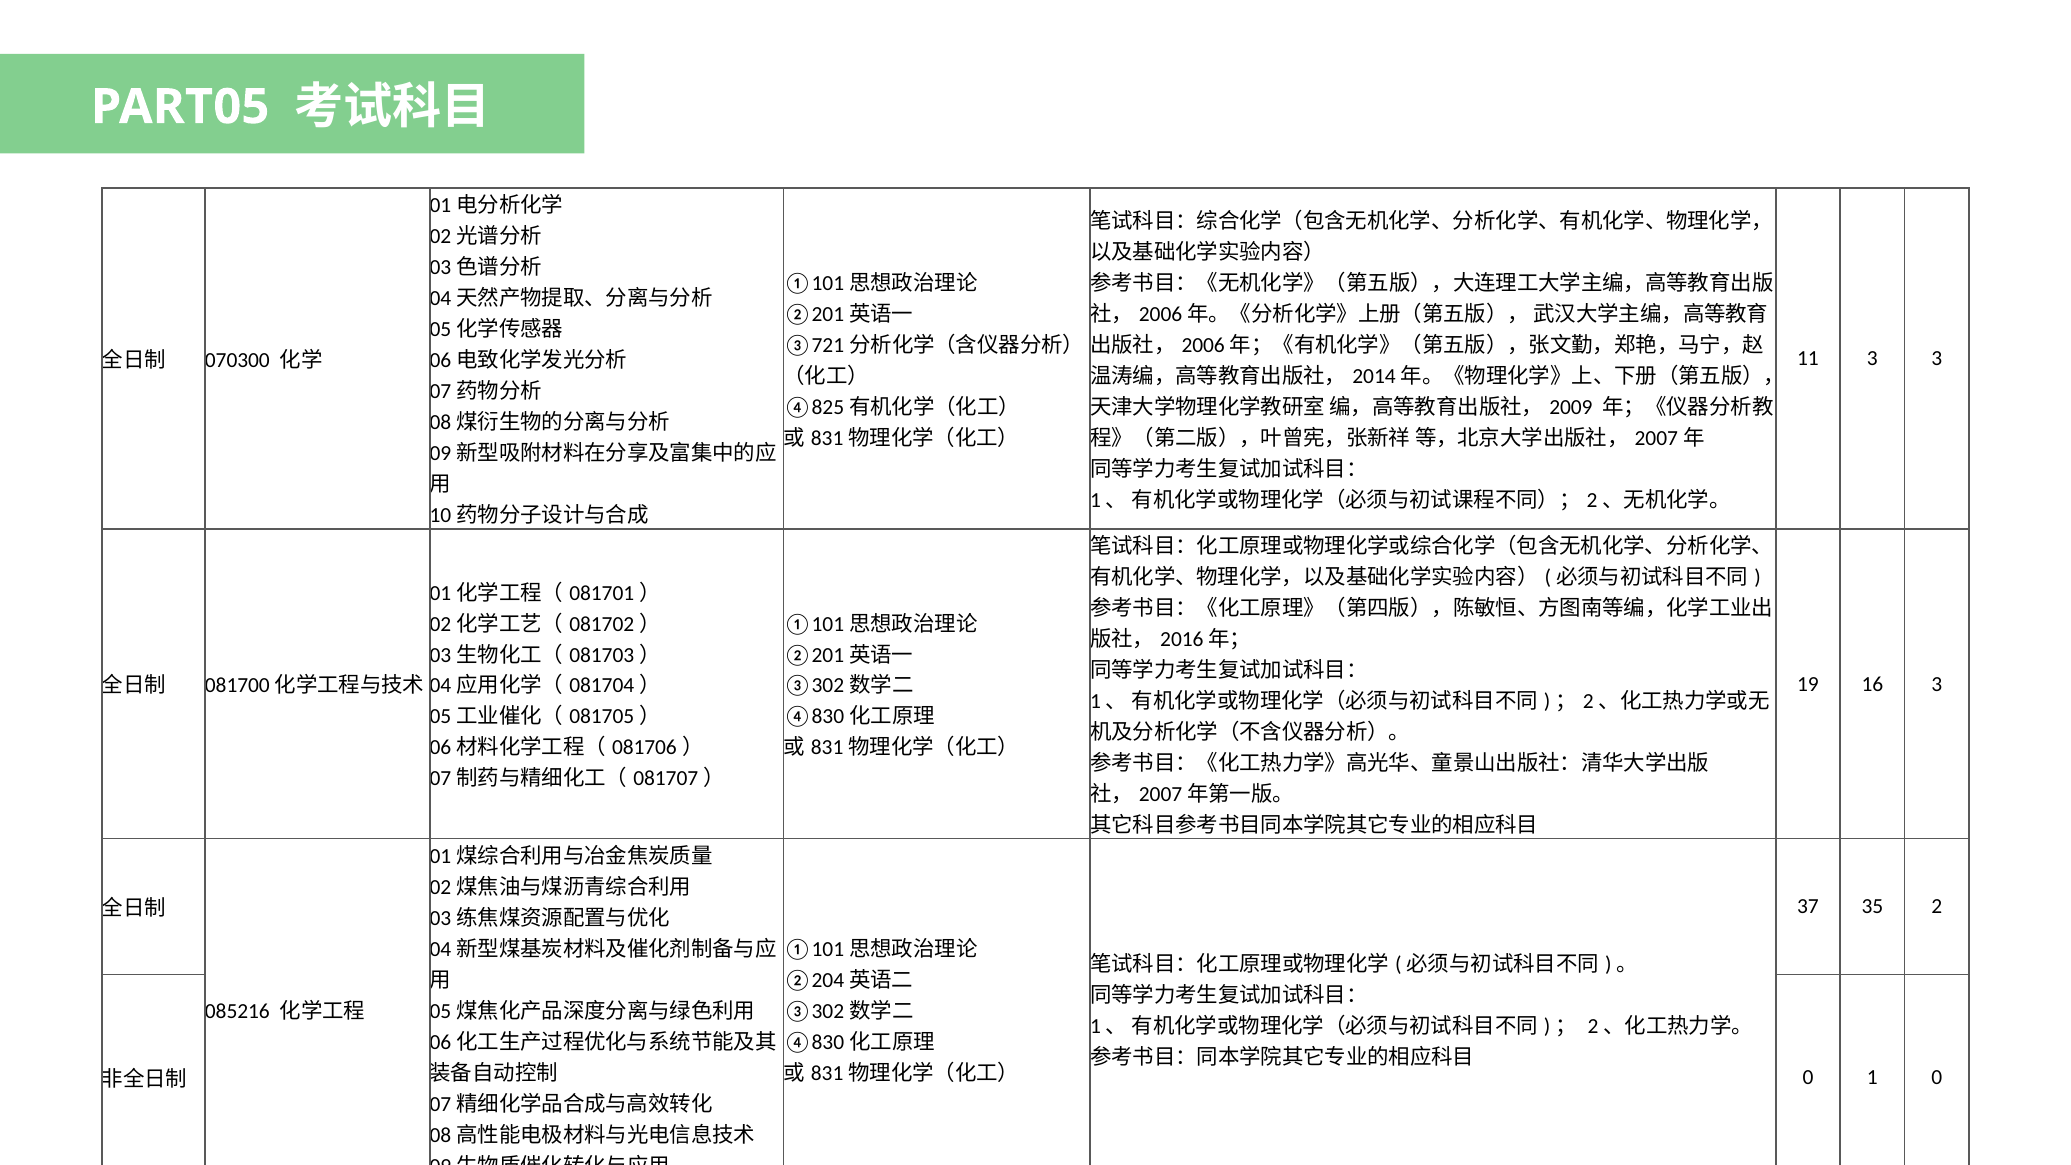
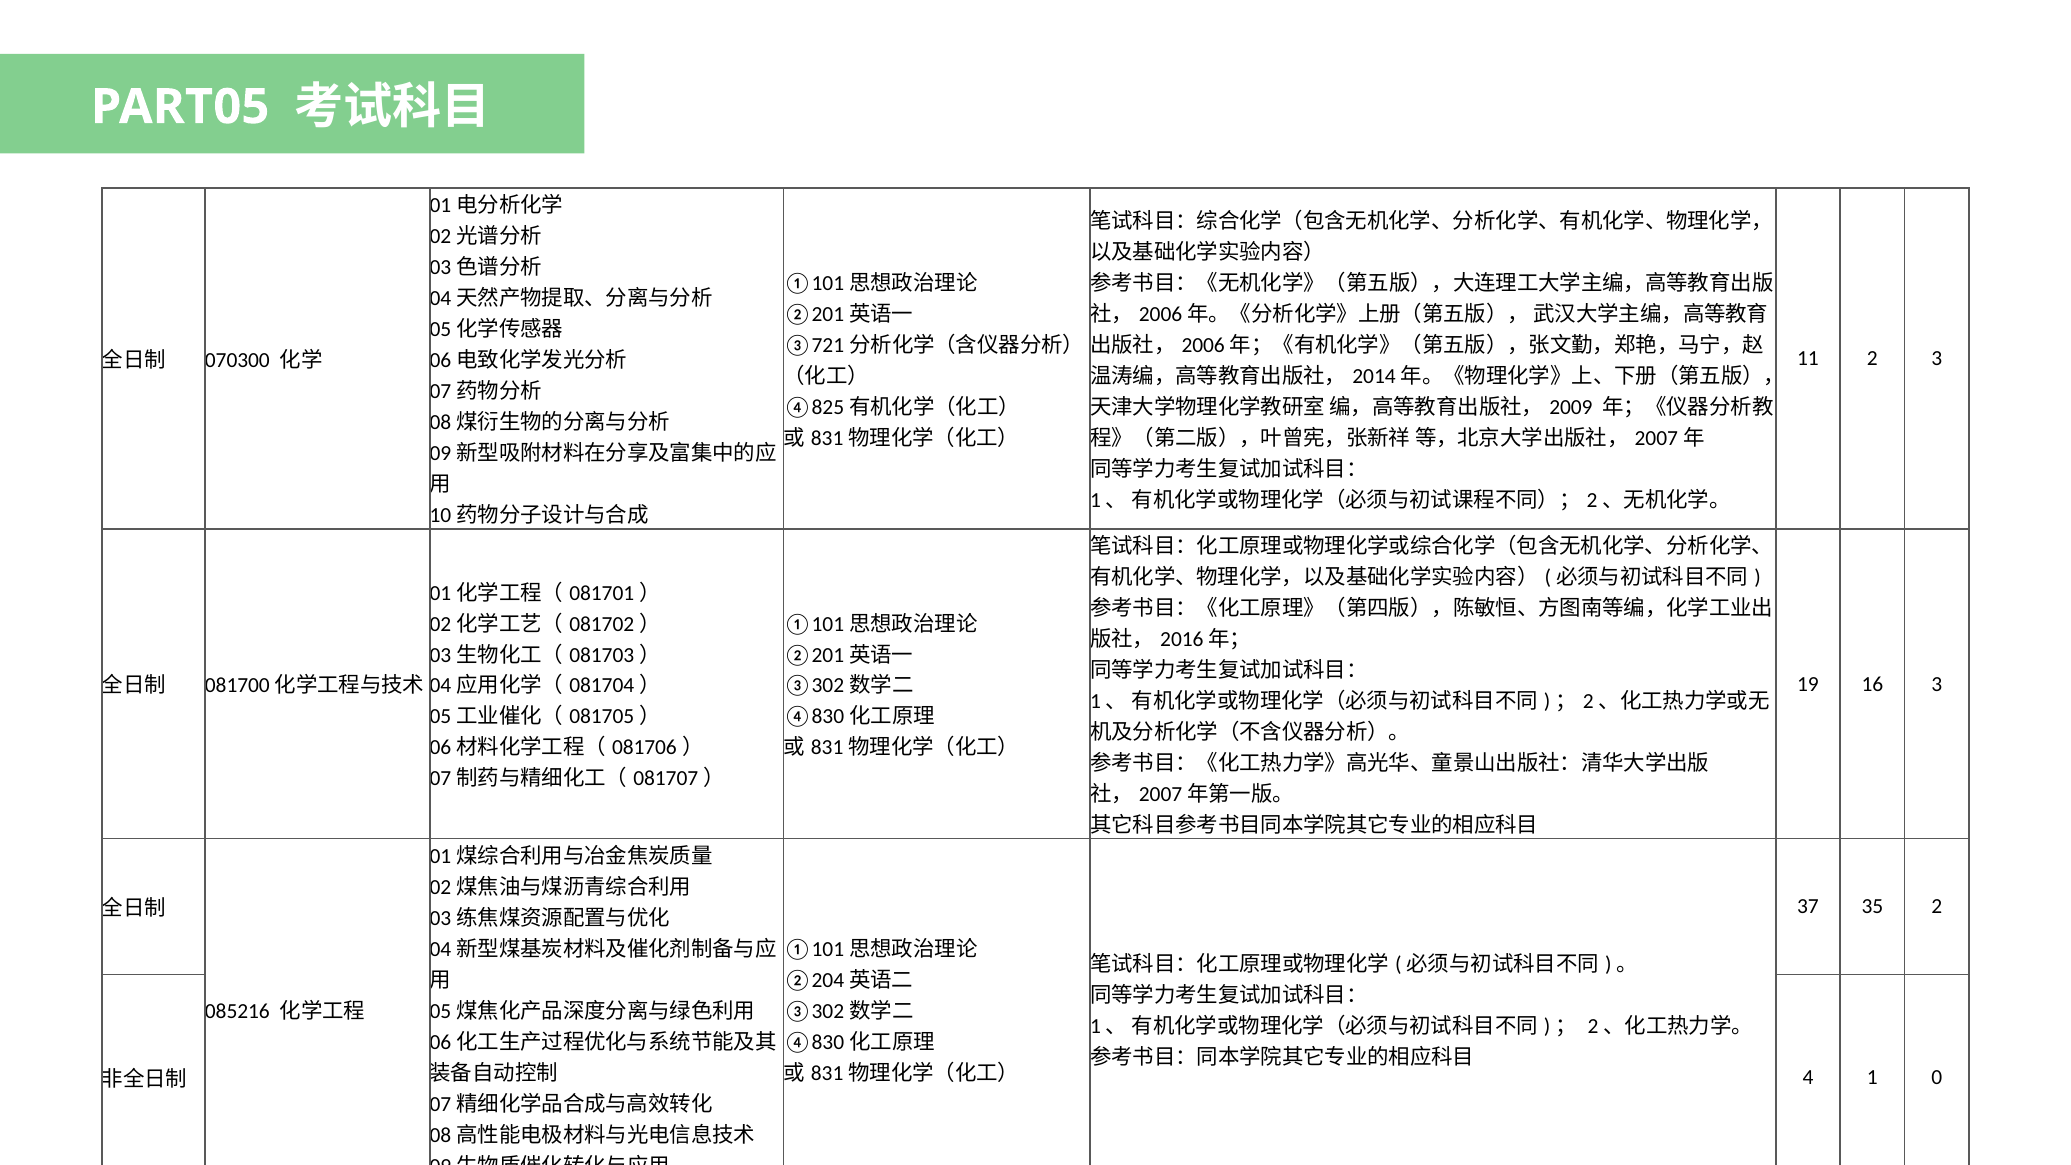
11 3: 3 -> 2 (1872, 359)
0: 0 -> 4 (1808, 1077)
